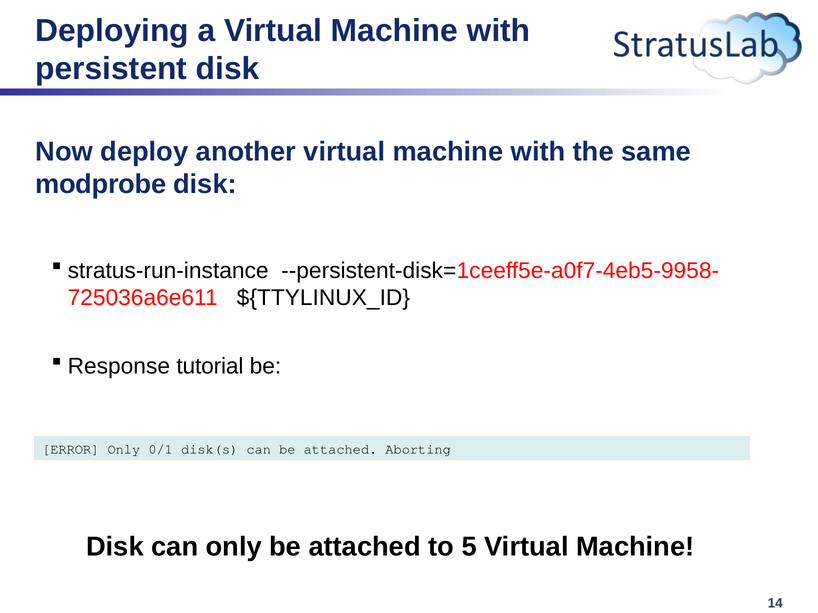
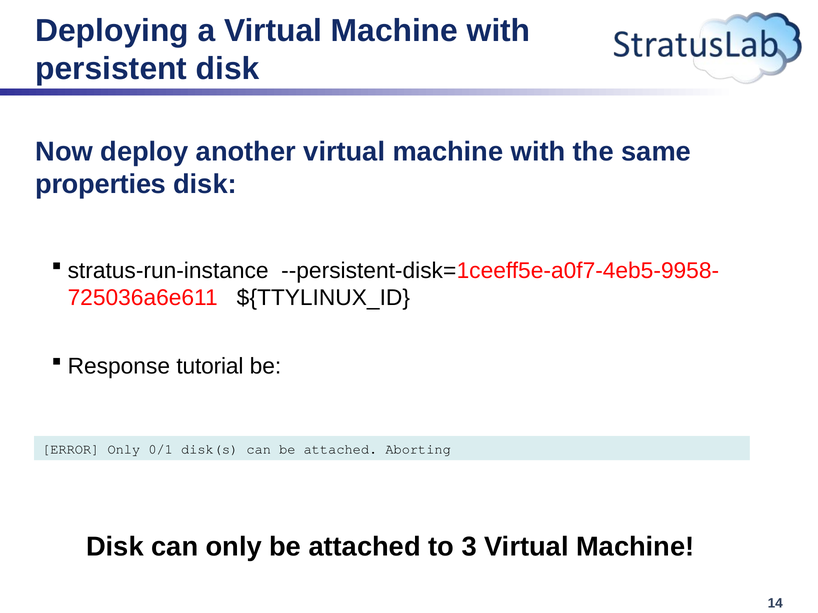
modprobe: modprobe -> properties (101, 185)
5: 5 -> 3 (469, 547)
